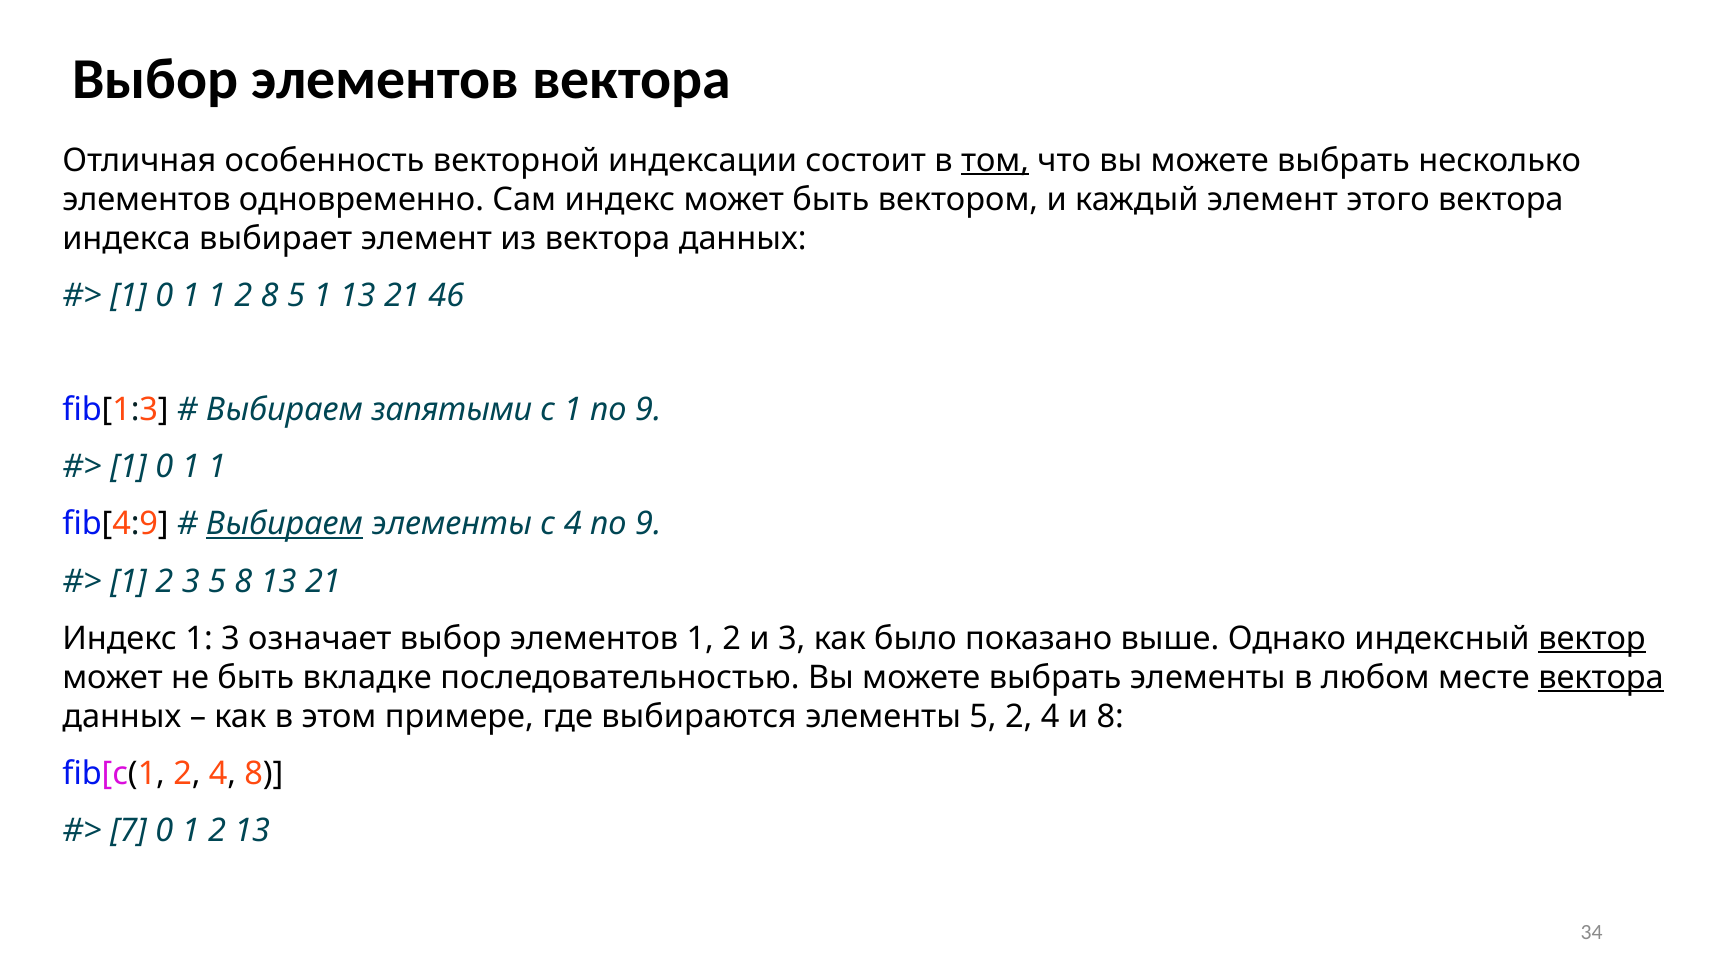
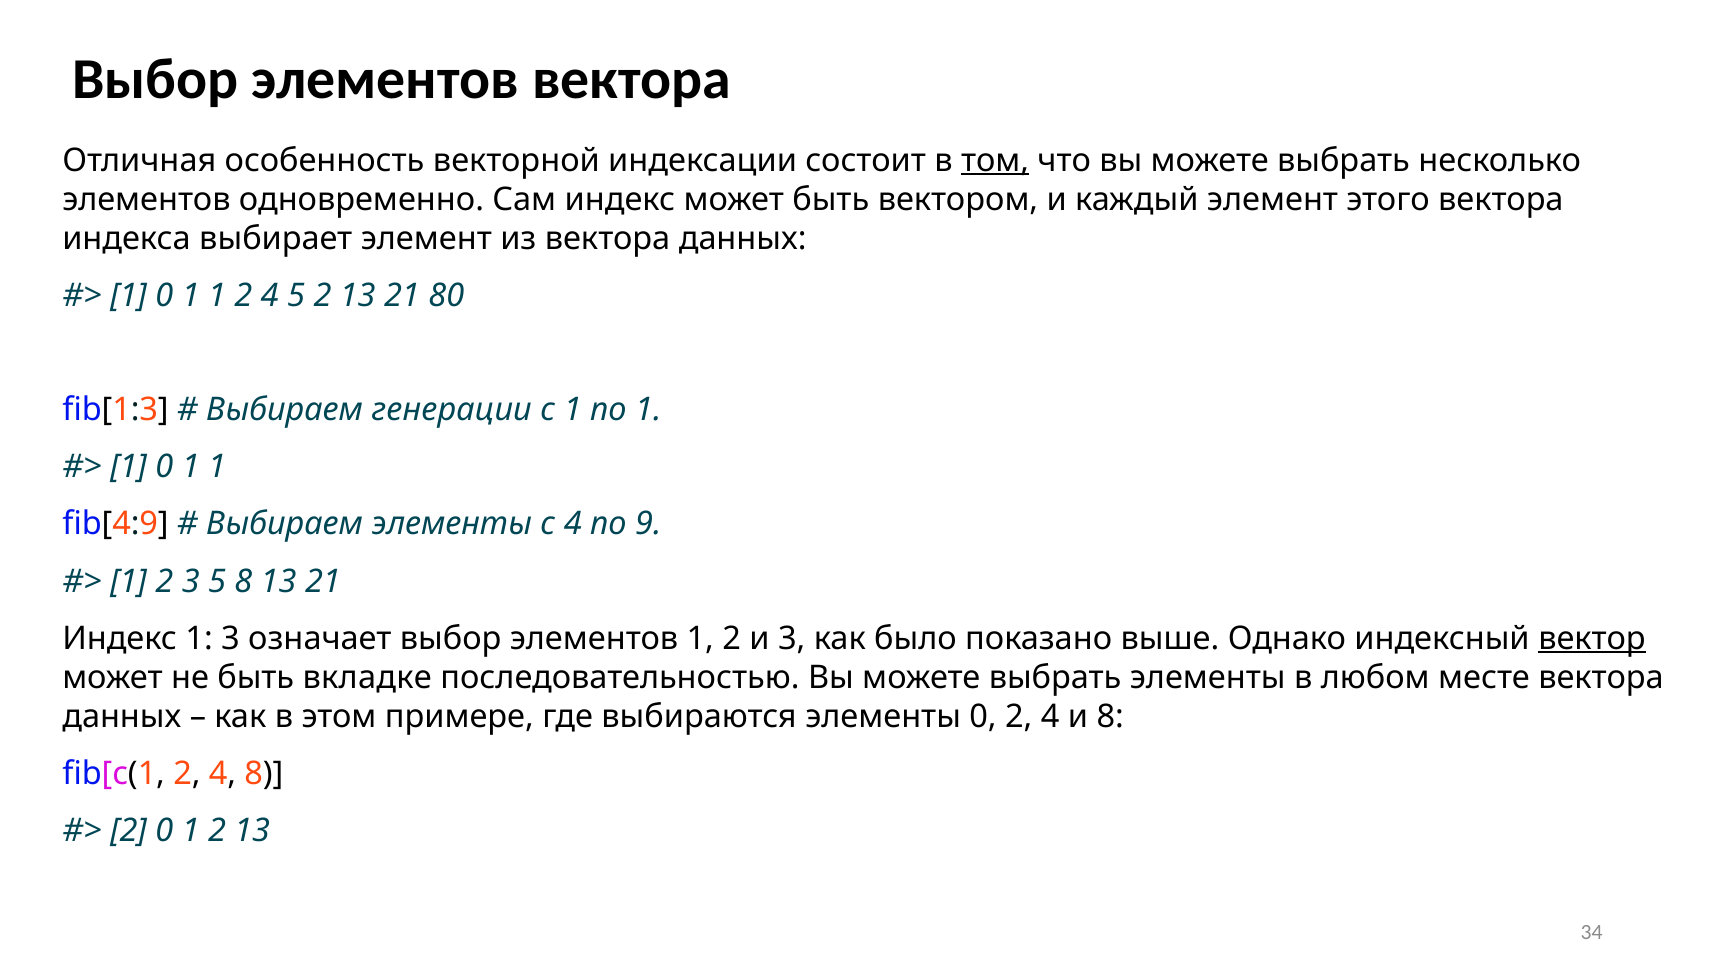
1 2 8: 8 -> 4 (270, 296)
5 1: 1 -> 2 (322, 296)
46: 46 -> 80 (446, 296)
запятыми: запятыми -> генерации (452, 410)
1 по 9: 9 -> 1 (648, 410)
Выбираем underline: present -> none (285, 524)
вектора underline: present -> none (1601, 677)
элементы 5: 5 -> 0 (983, 716)
7: 7 -> 2 (129, 831)
